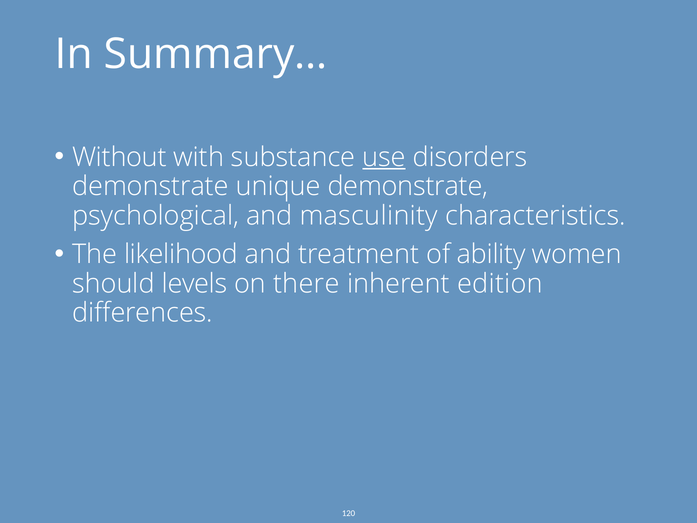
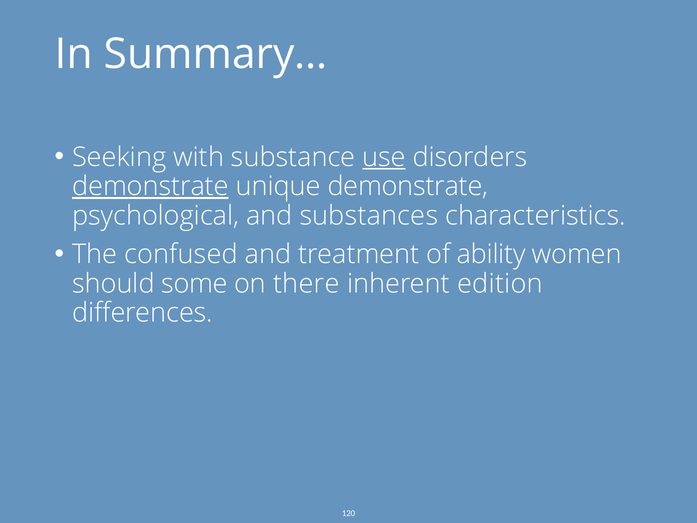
Without: Without -> Seeking (119, 157)
demonstrate underline: none -> present (150, 186)
masculinity: masculinity -> substances (369, 215)
likelihood: likelihood -> confused (181, 254)
levels: levels -> some (194, 284)
